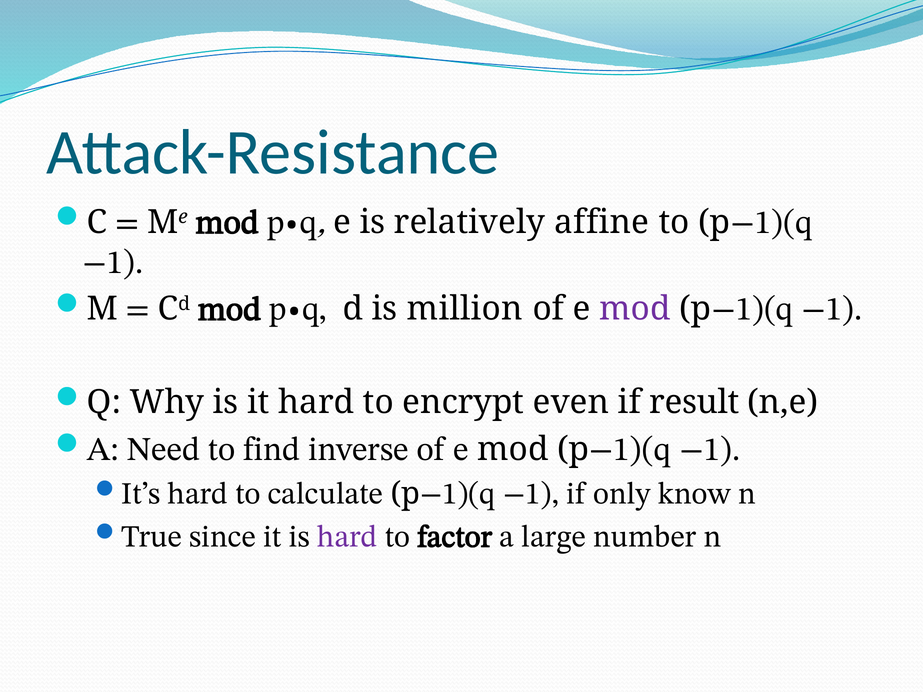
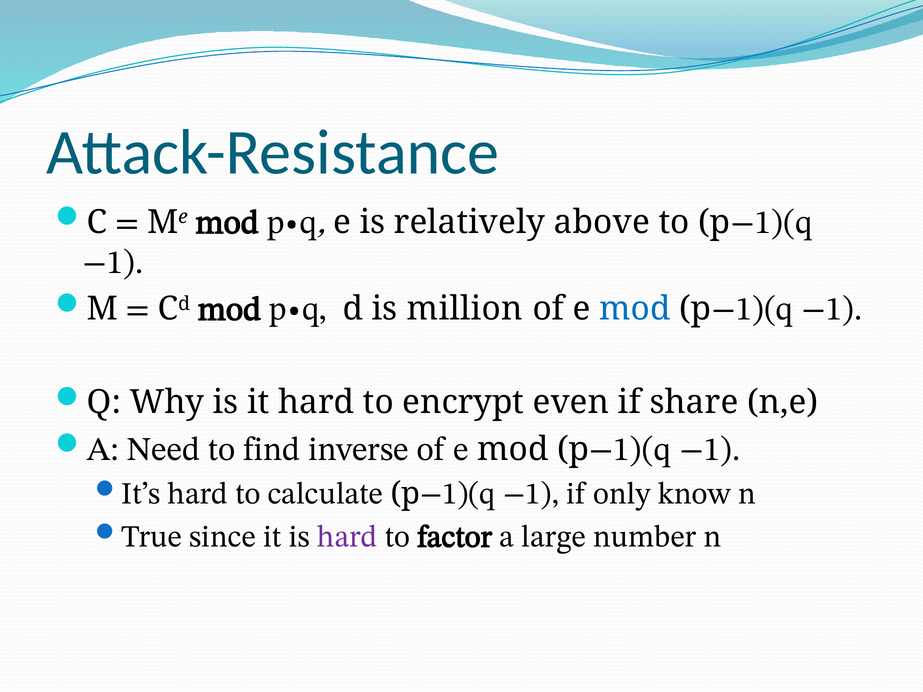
affine: affine -> above (602, 222)
mod colour: purple -> blue (635, 309)
result: result -> share (694, 403)
